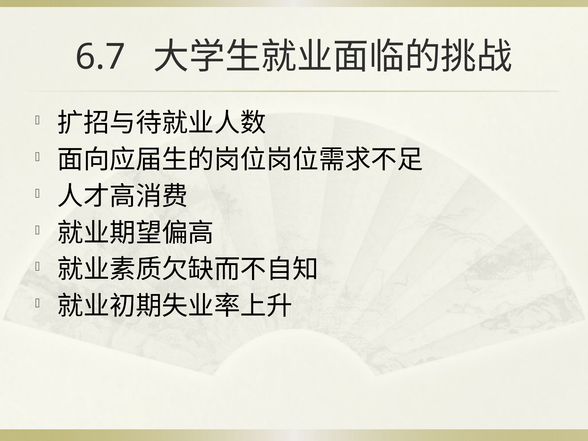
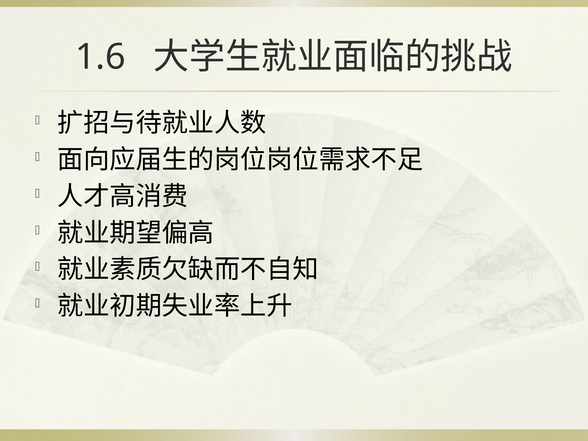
6.7: 6.7 -> 1.6 (100, 57)
